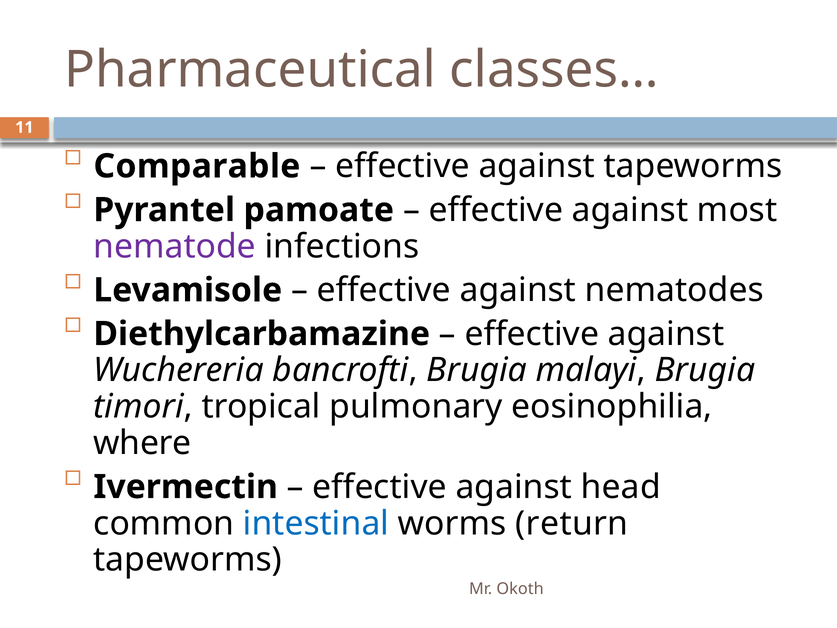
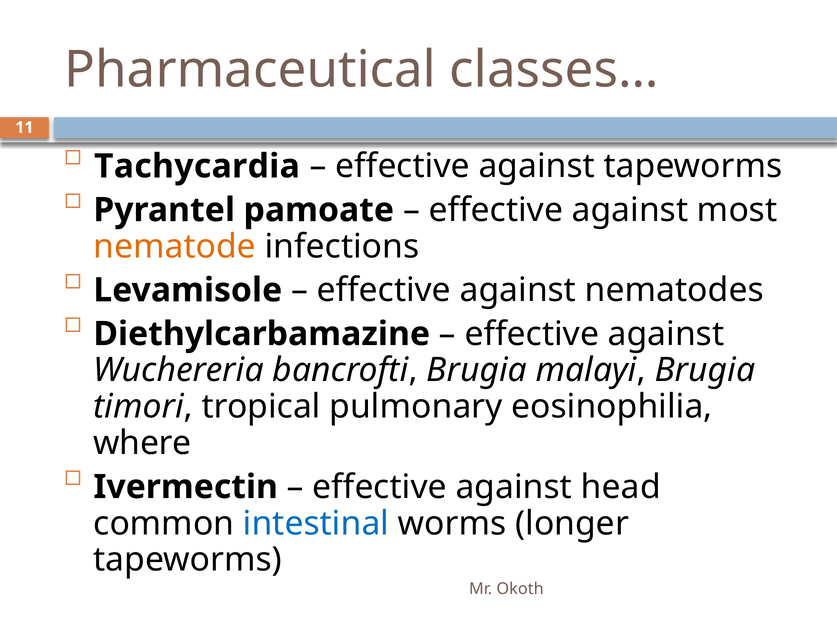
Comparable: Comparable -> Tachycardia (197, 166)
nematode colour: purple -> orange (175, 246)
return: return -> longer (572, 523)
